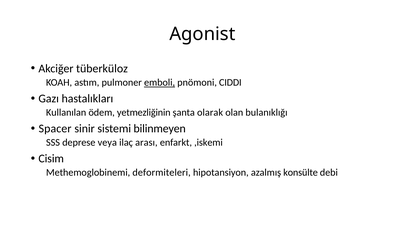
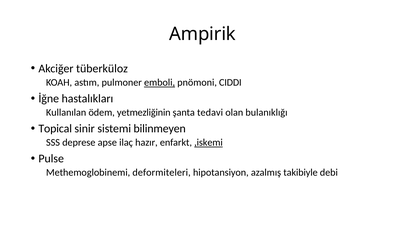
Agonist: Agonist -> Ampirik (203, 34)
Gazı: Gazı -> İğne (49, 98)
olarak: olarak -> tedavi (210, 112)
Spacer: Spacer -> Topical (55, 129)
veya: veya -> apse (107, 142)
arası: arası -> hazır (146, 142)
,iskemi underline: none -> present (208, 142)
Cisim: Cisim -> Pulse (51, 159)
konsülte: konsülte -> takibiyle (301, 172)
